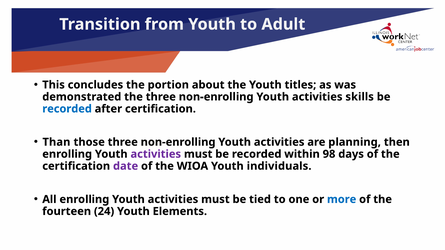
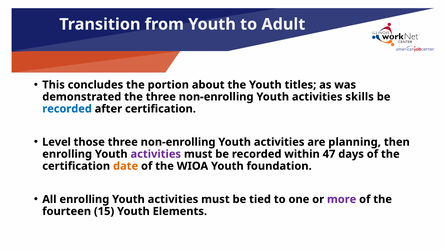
Than: Than -> Level (57, 142)
98: 98 -> 47 (329, 154)
date colour: purple -> orange (126, 166)
individuals: individuals -> foundation (279, 166)
more colour: blue -> purple (342, 200)
24: 24 -> 15 (104, 212)
